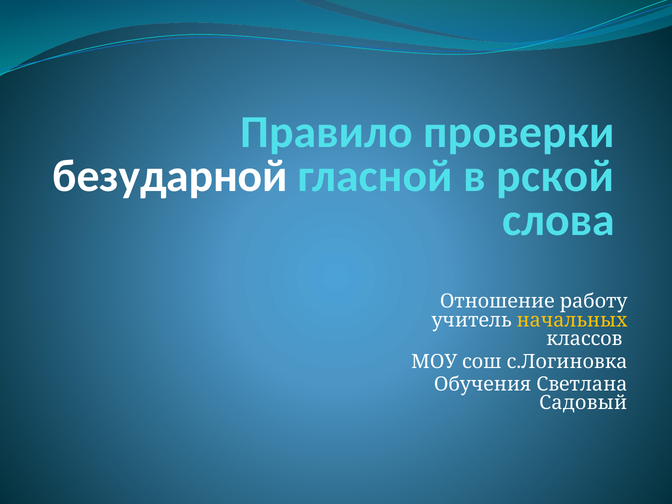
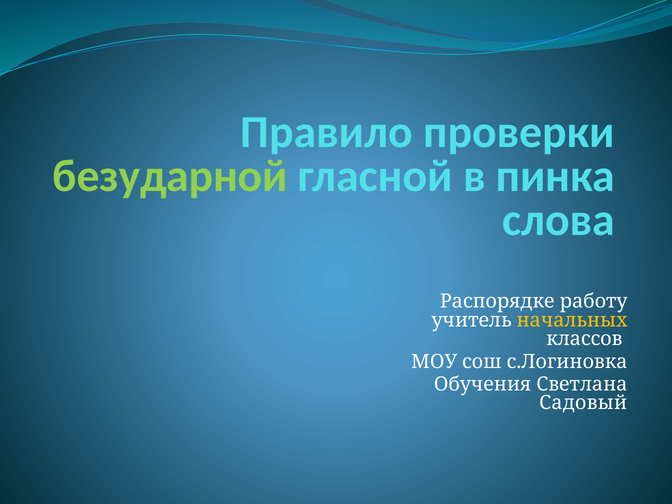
безударной colour: white -> light green (170, 176)
рской: рской -> пинка (555, 176)
Отношение: Отношение -> Распорядке (497, 301)
